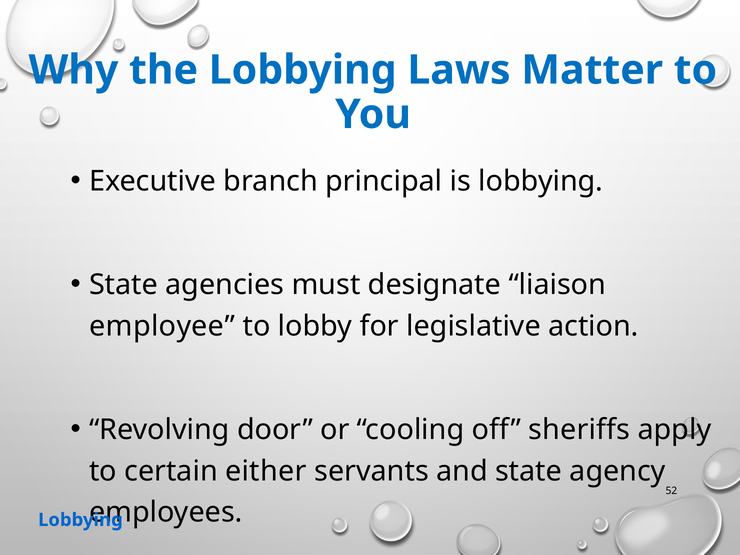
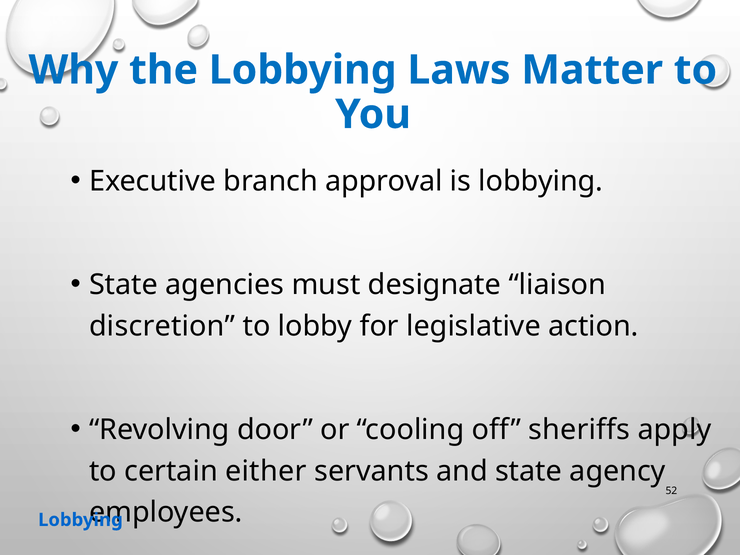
principal: principal -> approval (384, 181)
employee: employee -> discretion (162, 326)
